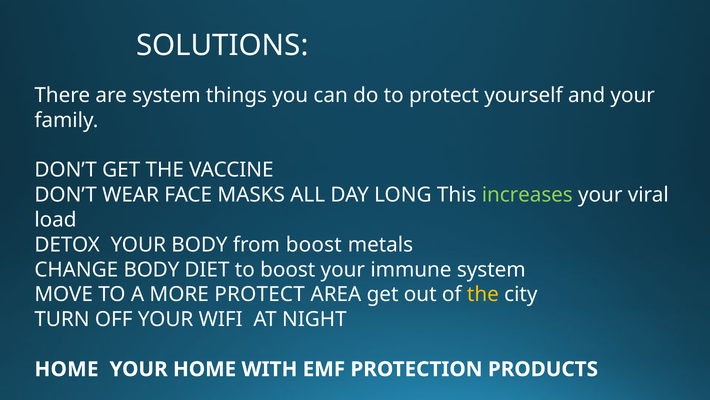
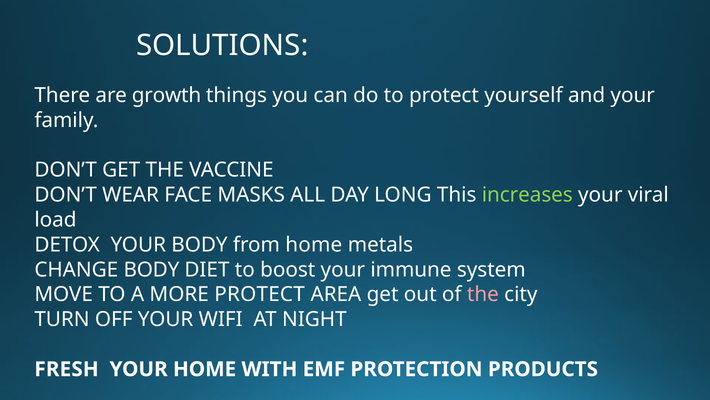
are system: system -> growth (167, 95)
from boost: boost -> home (314, 244)
the colour: yellow -> pink (483, 294)
HOME: HOME -> FRESH (67, 369)
